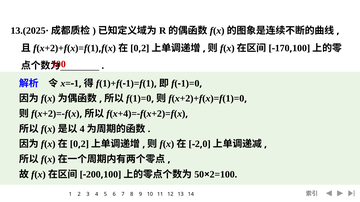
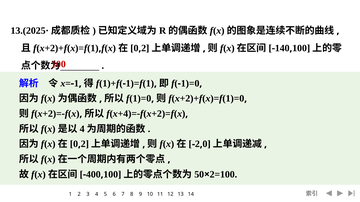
170: 170 -> 140 (282, 48)
200: 200 -> 400 (93, 175)
